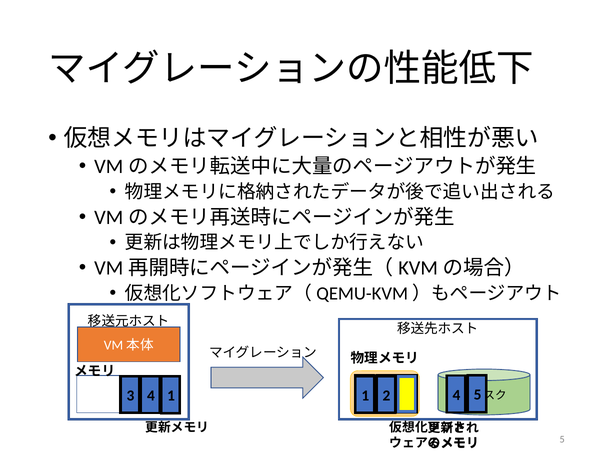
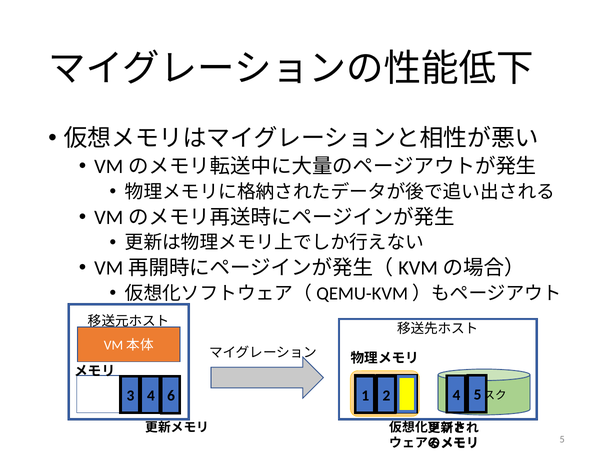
1: 1 -> 6 (171, 396)
